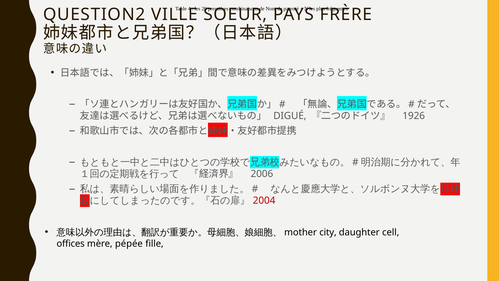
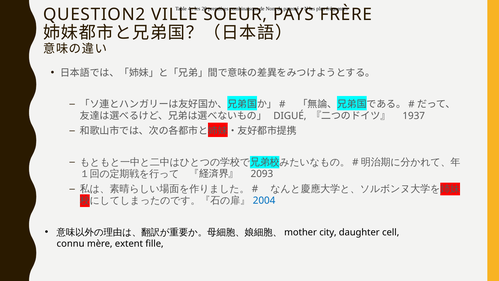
1926: 1926 -> 1937 (414, 116)
2006: 2006 -> 2093 (262, 174)
2004 colour: red -> blue (264, 201)
offices: offices -> connu (71, 243)
pépée: pépée -> extent (129, 243)
